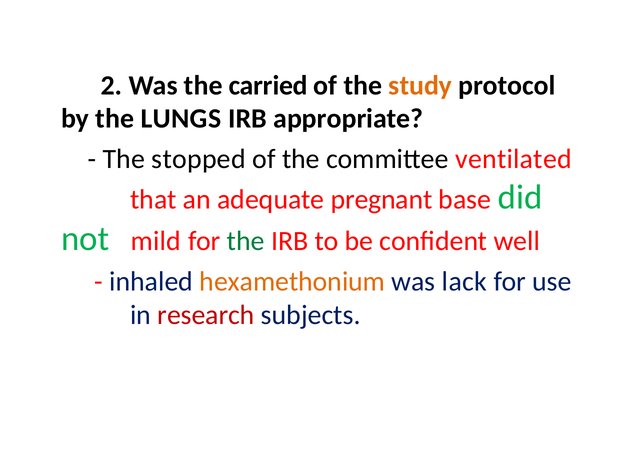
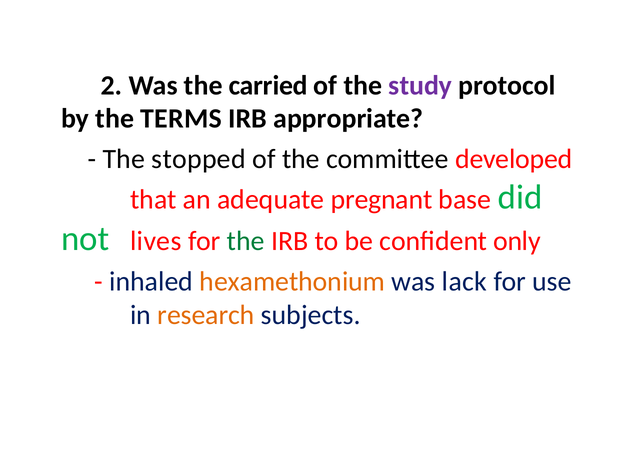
study colour: orange -> purple (420, 85)
LUNGS: LUNGS -> TERMS (181, 119)
ventilated: ventilated -> developed (514, 159)
mild: mild -> lives (156, 241)
well: well -> only (517, 241)
research colour: red -> orange (206, 315)
